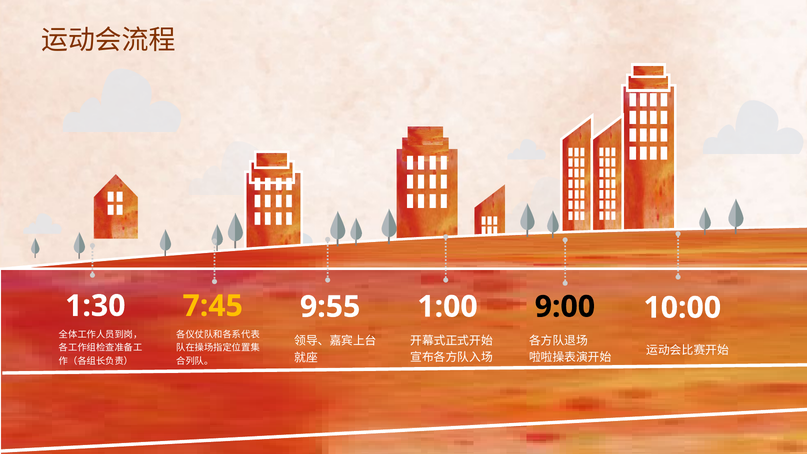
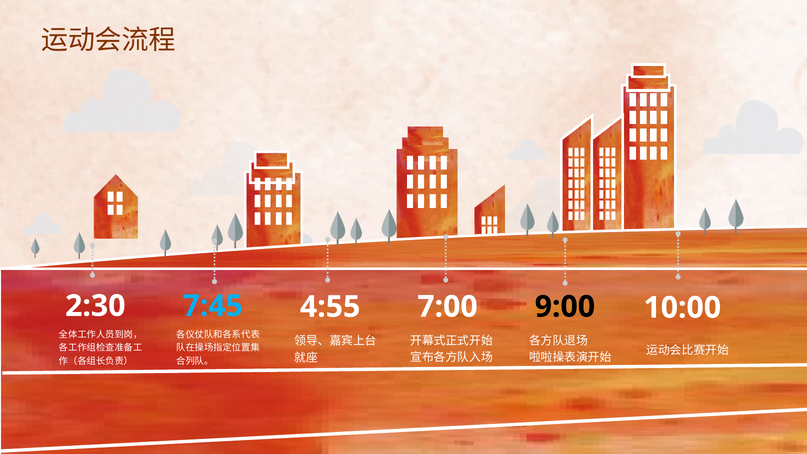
1:30: 1:30 -> 2:30 (95, 306)
7:45 colour: yellow -> light blue (213, 306)
1:00: 1:00 -> 7:00 (447, 307)
9:55: 9:55 -> 4:55 (330, 307)
